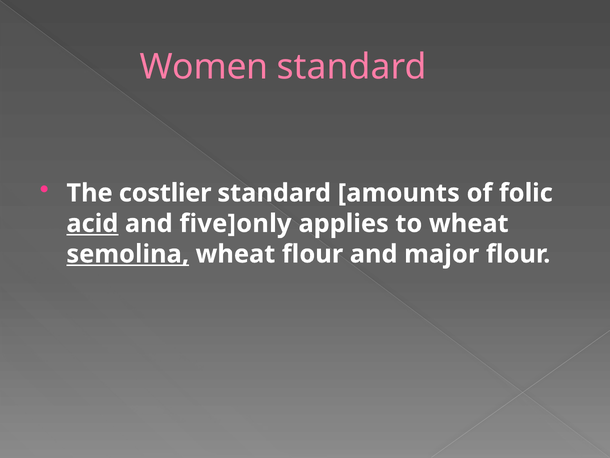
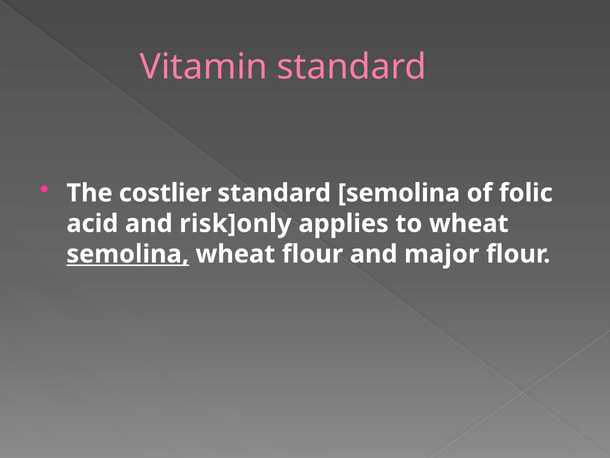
Women: Women -> Vitamin (204, 67)
standard amounts: amounts -> semolina (399, 193)
acid underline: present -> none (92, 223)
five]only: five]only -> risk]only (235, 223)
